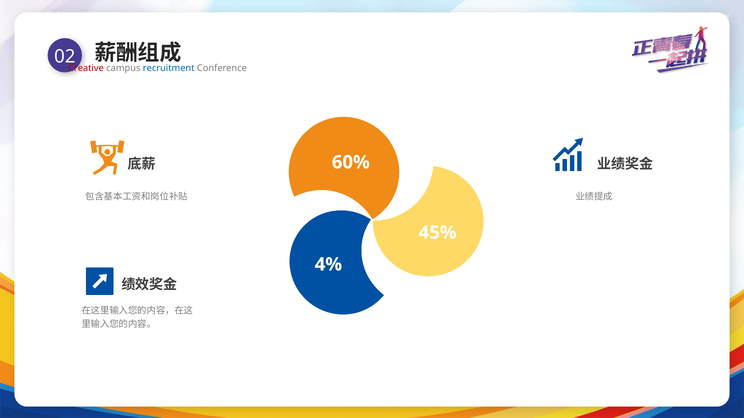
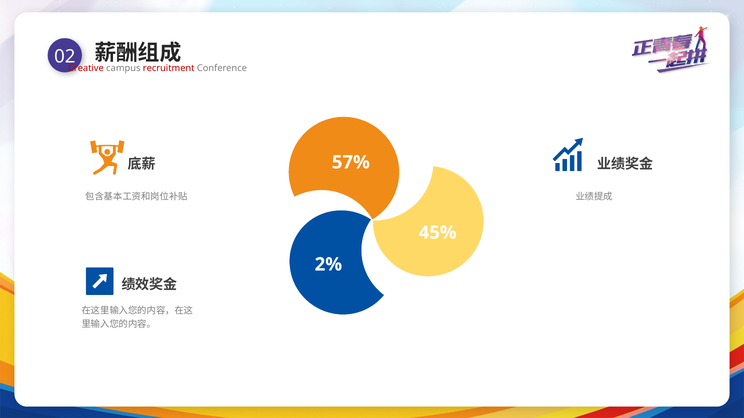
recruitment colour: blue -> red (169, 68)
60%: 60% -> 57% (351, 162)
4%: 4% -> 2% (328, 265)
